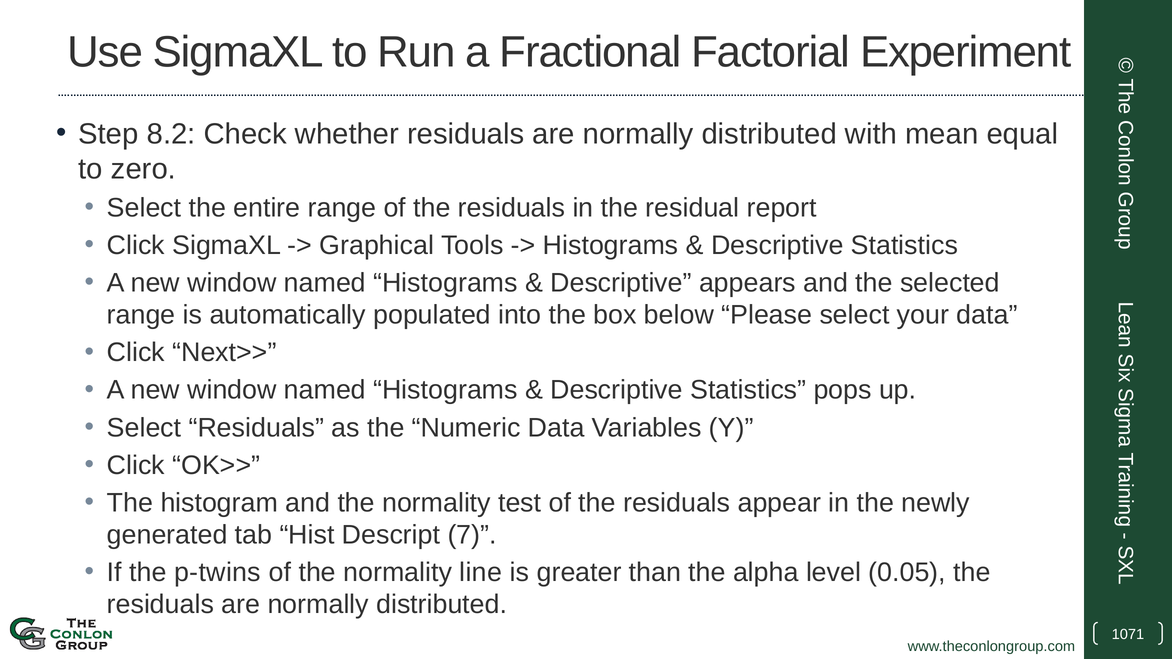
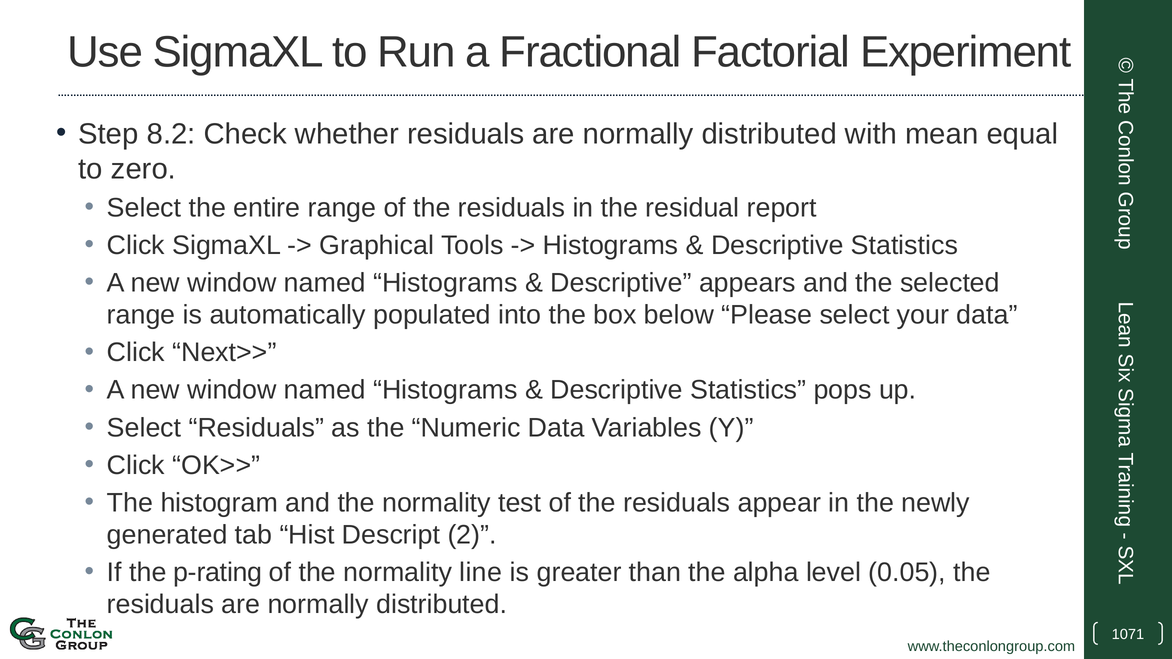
7: 7 -> 2 (472, 535)
p-twins: p-twins -> p-rating (218, 573)
